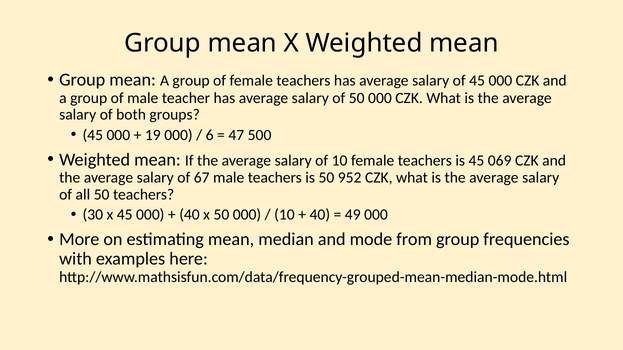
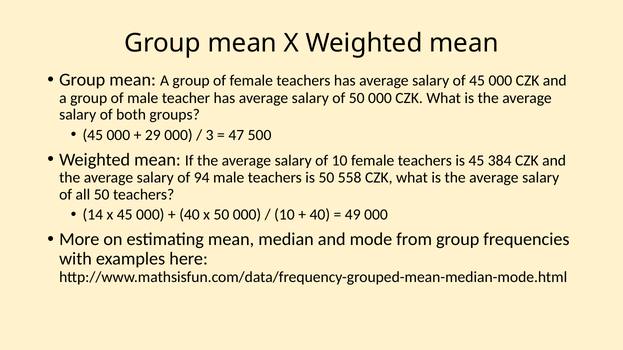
19: 19 -> 29 (153, 135)
6: 6 -> 3 (210, 135)
069: 069 -> 384 (500, 161)
67: 67 -> 94 (202, 178)
952: 952 -> 558 (350, 178)
30: 30 -> 14 (93, 215)
